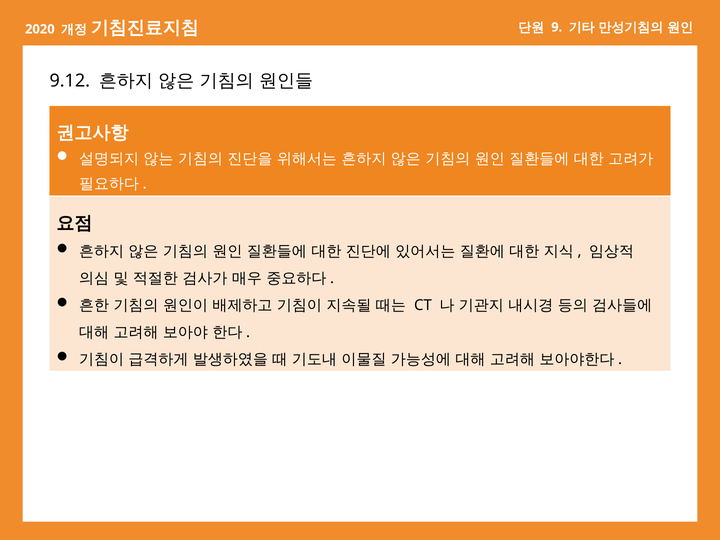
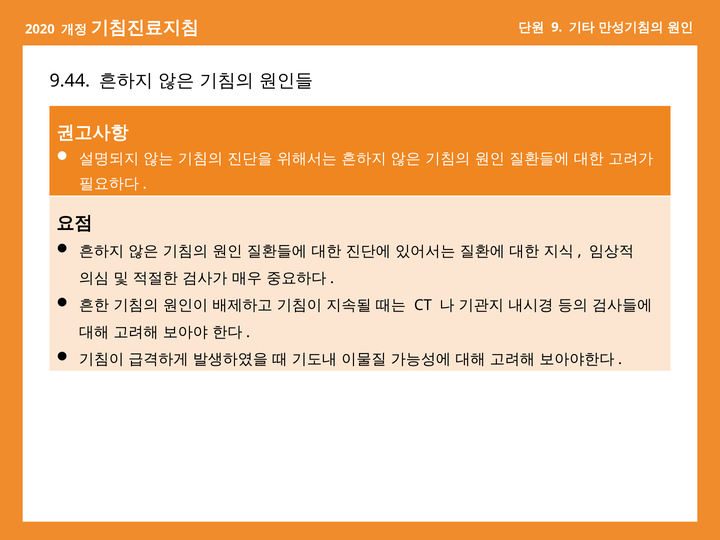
9.12: 9.12 -> 9.44 (70, 81)
